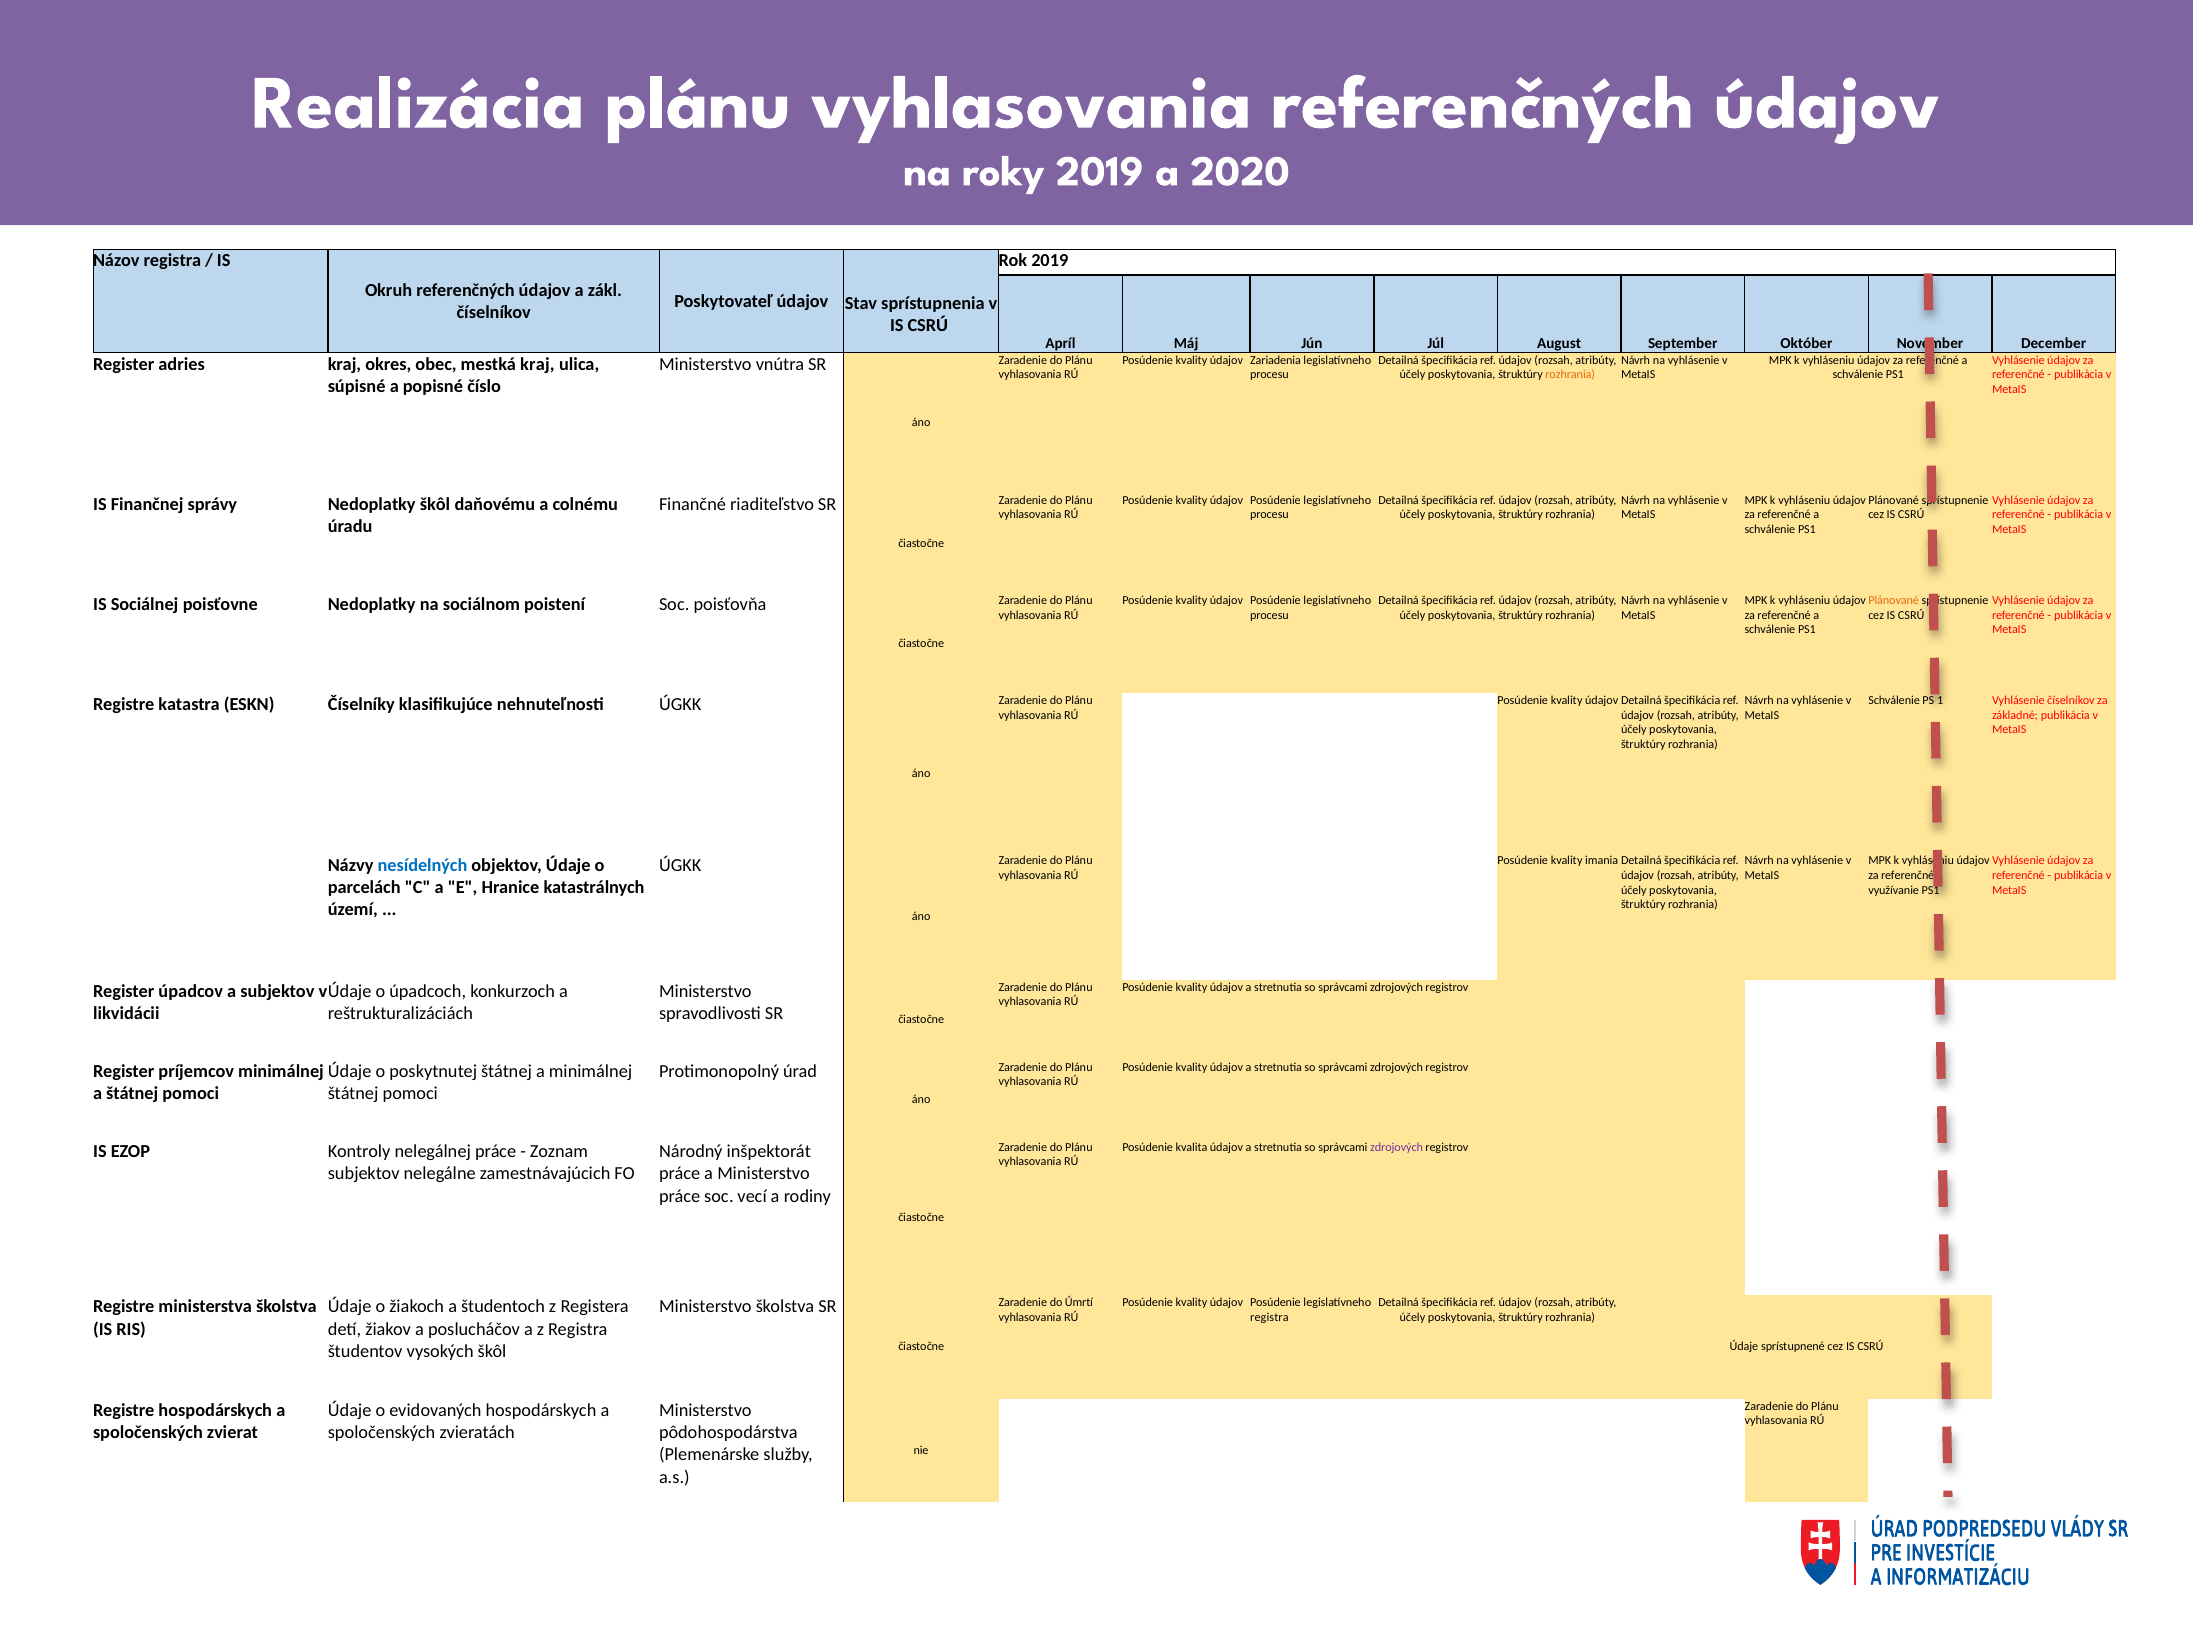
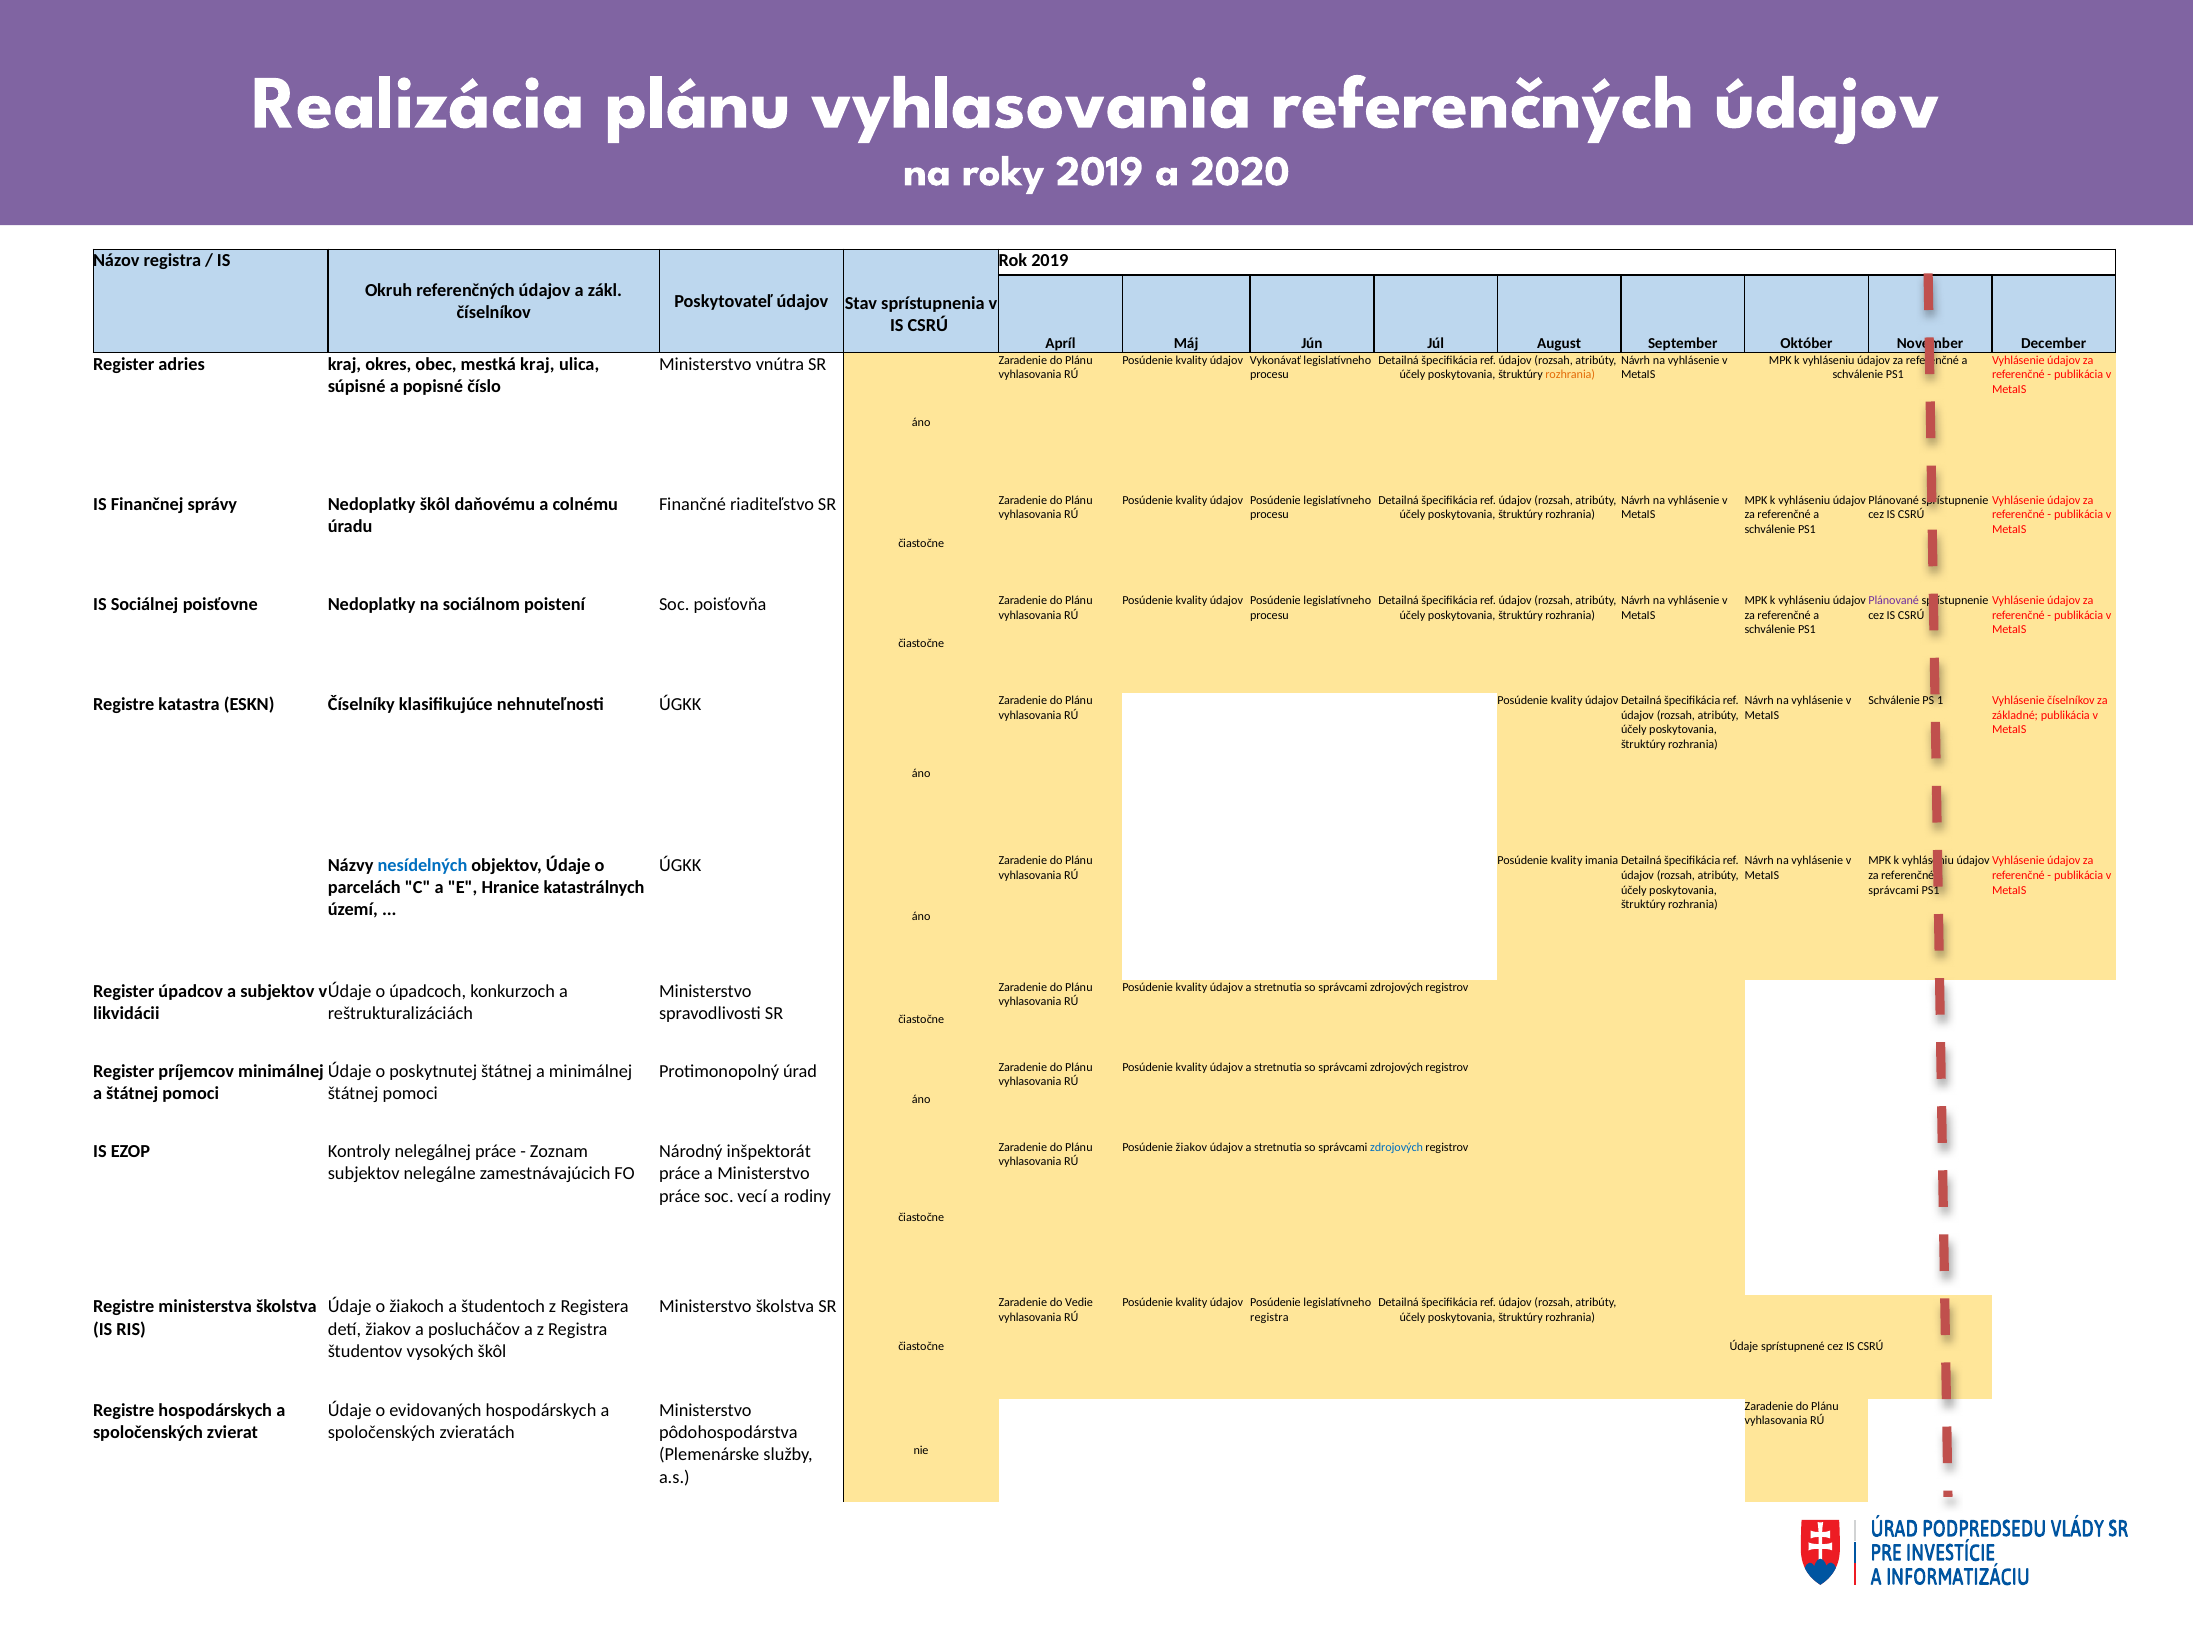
Zariadenia: Zariadenia -> Vykonávať (1276, 360)
Plánované colour: orange -> purple (1894, 600)
využívanie: využívanie -> správcami (1894, 890)
Posúdenie kvalita: kvalita -> žiakov (1191, 1147)
zdrojových colour: purple -> blue (1397, 1147)
Úmrtí: Úmrtí -> Vedie (1079, 1302)
